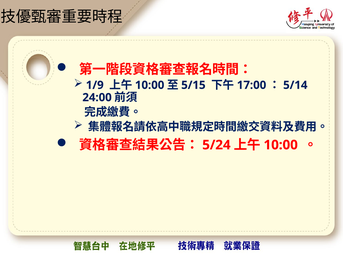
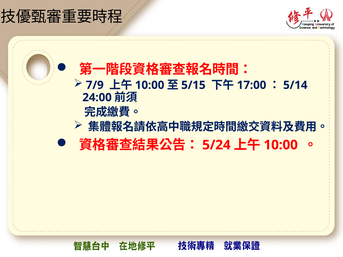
1/9: 1/9 -> 7/9 (95, 85)
